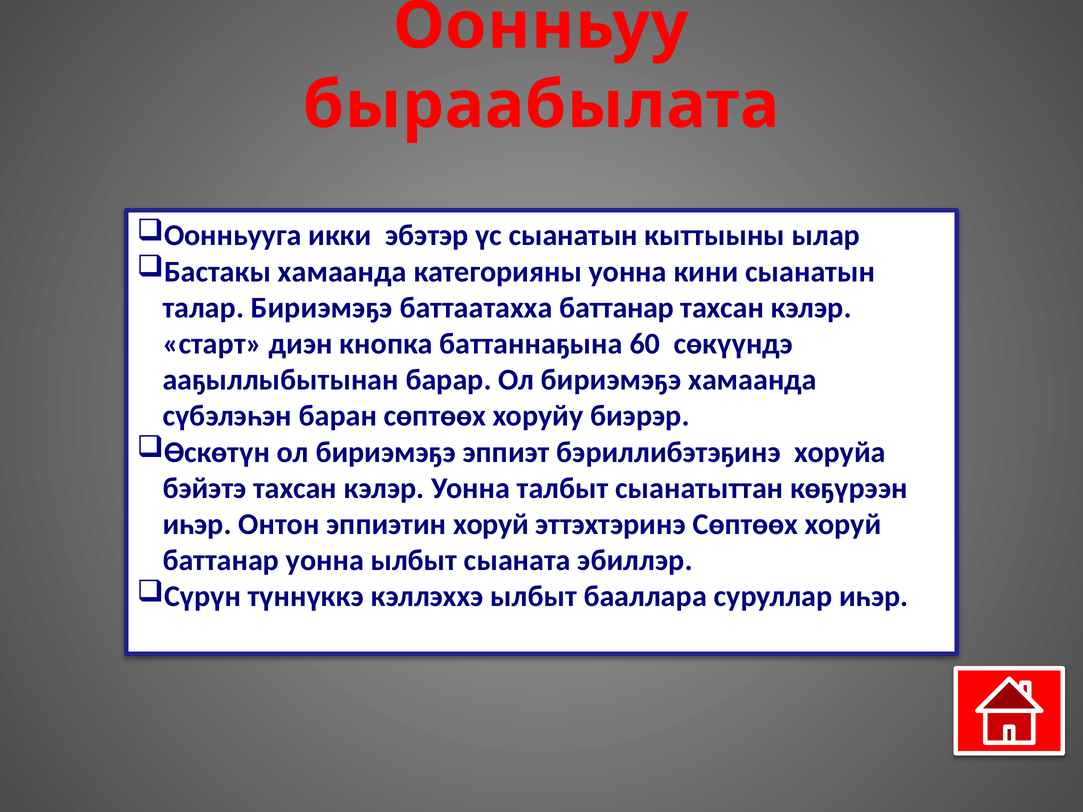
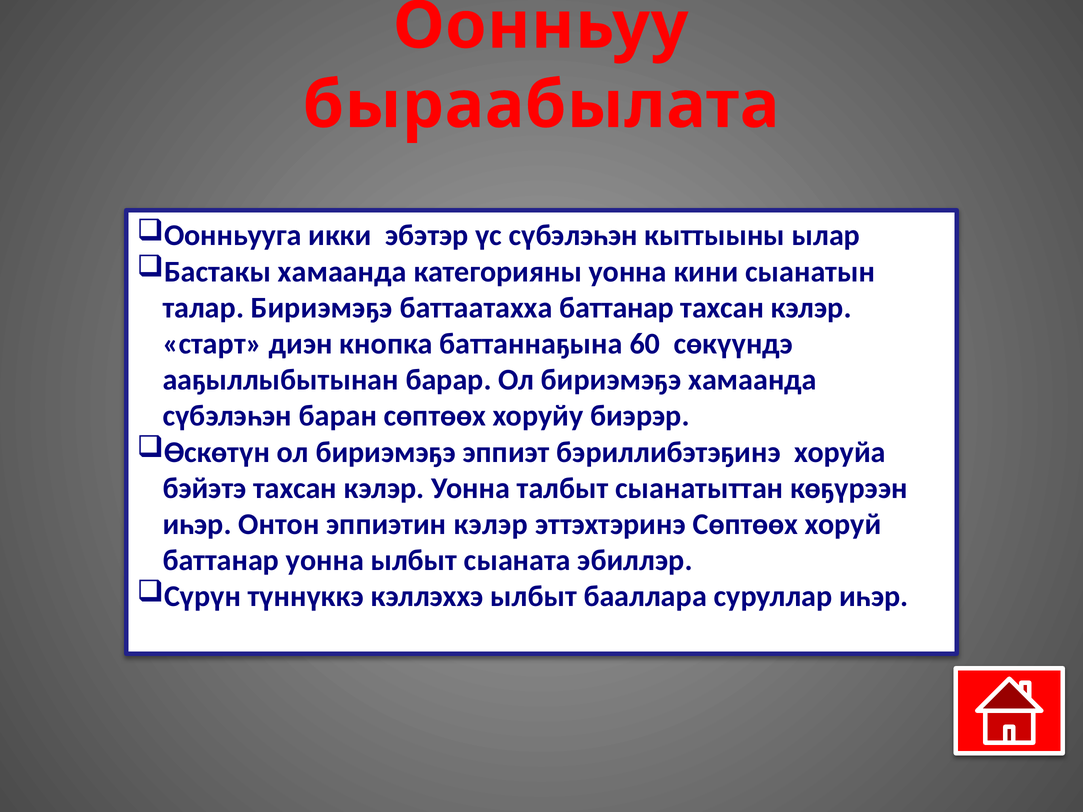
үс сыанатын: сыанатын -> сүбэлэһэн (573, 236)
эппиэтин хоруй: хоруй -> кэлэр (491, 524)
